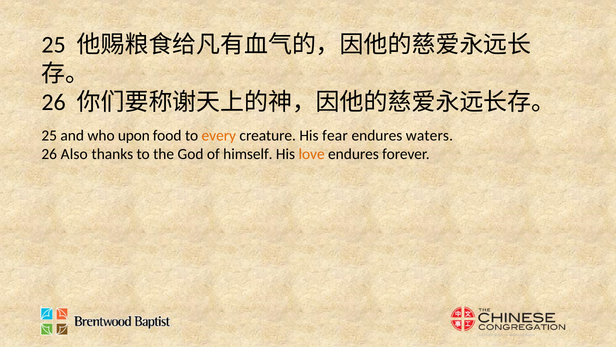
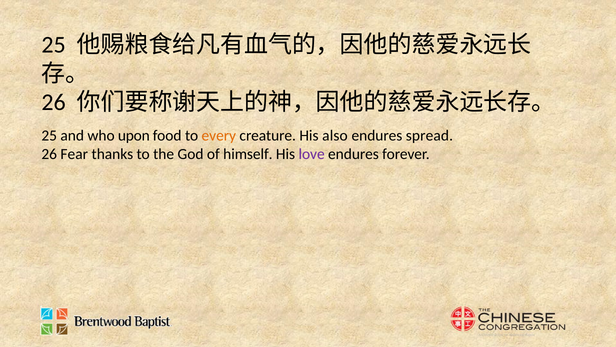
fear: fear -> also (335, 136)
waters: waters -> spread (429, 136)
Also: Also -> Fear (74, 154)
love colour: orange -> purple (312, 154)
